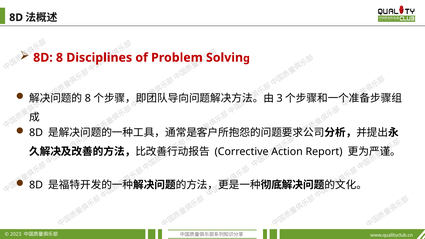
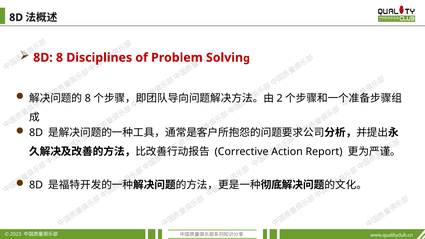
3: 3 -> 2 (280, 98)
